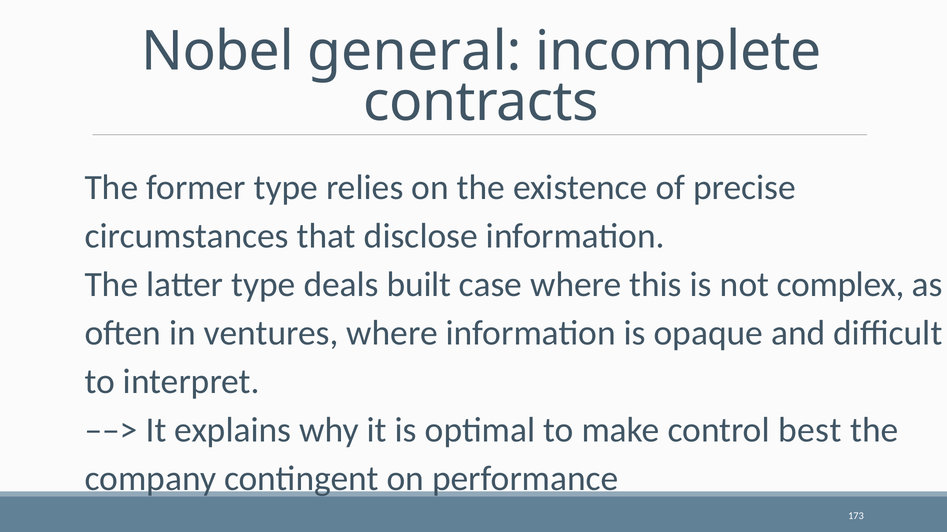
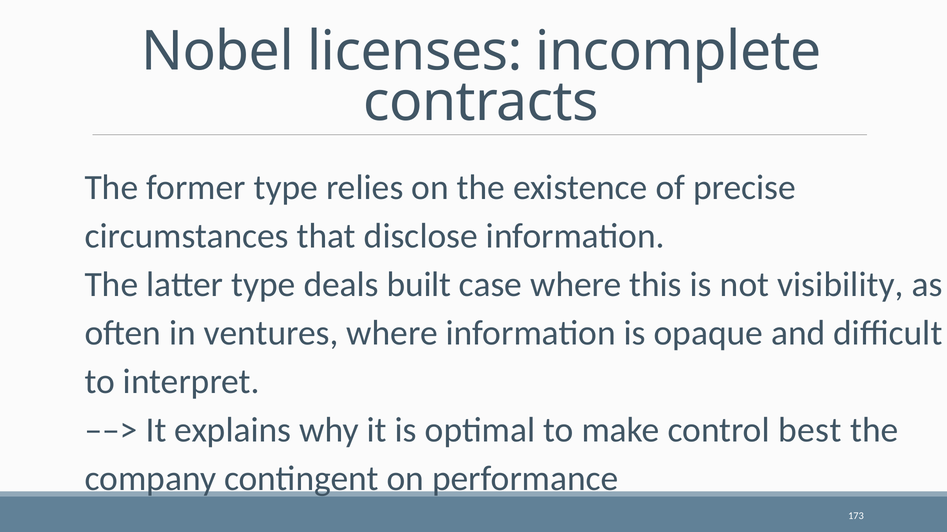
general: general -> licenses (415, 51)
complex: complex -> visibility (840, 285)
